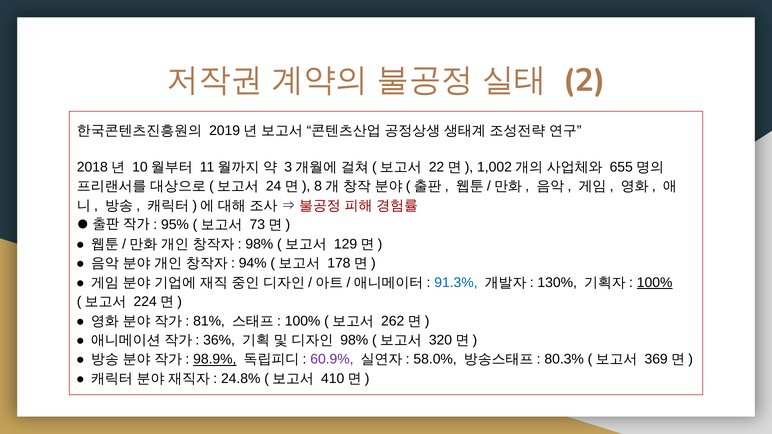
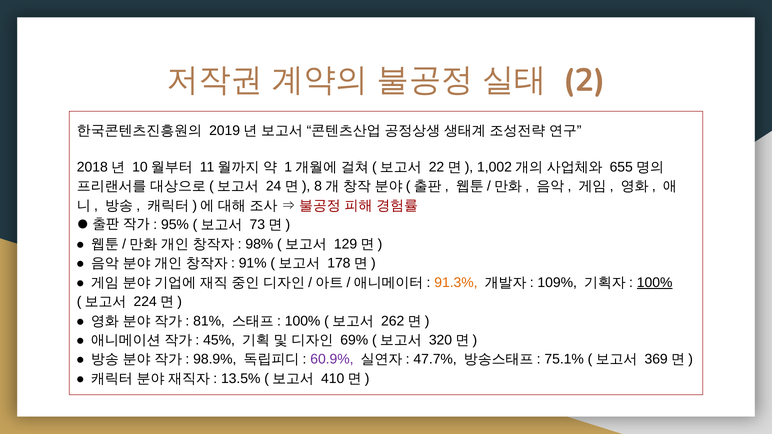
3: 3 -> 1 (288, 167)
94%: 94% -> 91% (253, 263)
91.3% colour: blue -> orange (456, 283)
130%: 130% -> 109% (557, 283)
36%: 36% -> 45% (219, 340)
98%: 98% -> 69% (354, 340)
98.9% underline: present -> none (215, 360)
58.0%: 58.0% -> 47.7% (435, 360)
80.3%: 80.3% -> 75.1% (564, 360)
24.8%: 24.8% -> 13.5% (241, 379)
